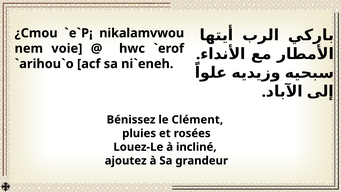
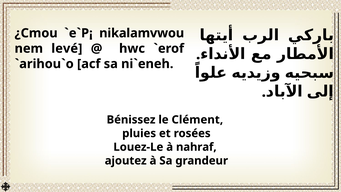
voie: voie -> levé (67, 48)
incliné: incliné -> nahraf (196, 147)
